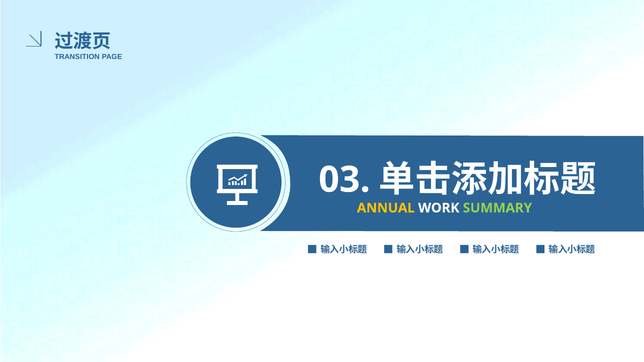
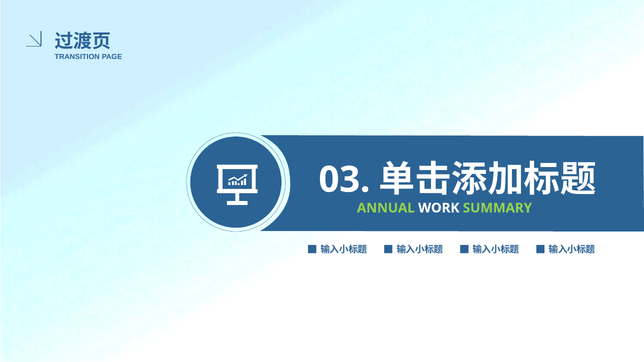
ANNUAL colour: yellow -> light green (386, 208)
